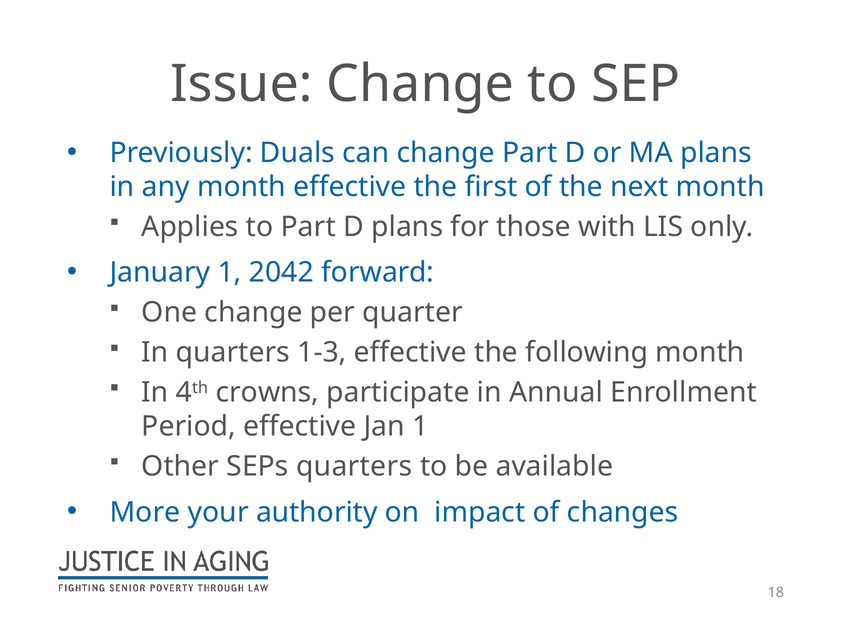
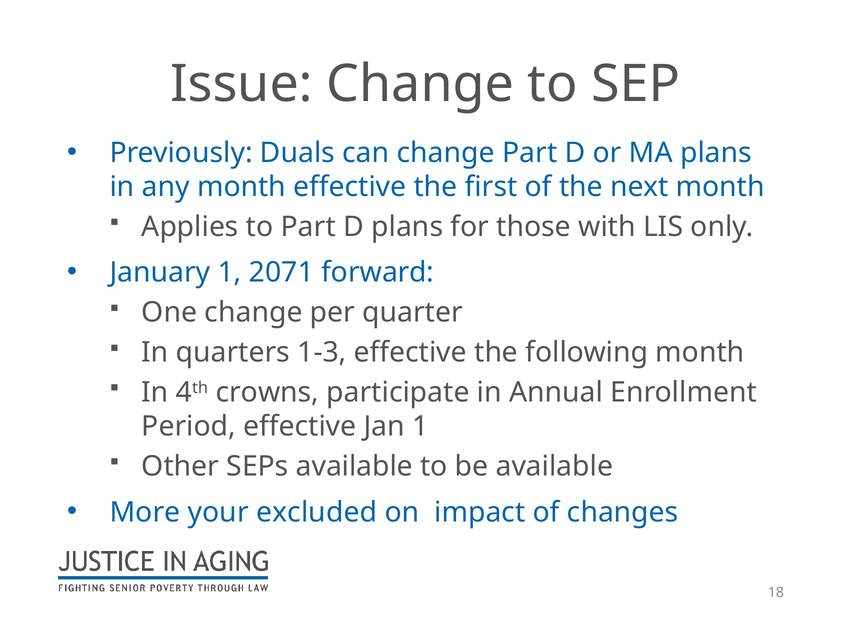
2042: 2042 -> 2071 (281, 273)
SEPs quarters: quarters -> available (354, 467)
authority: authority -> excluded (317, 512)
